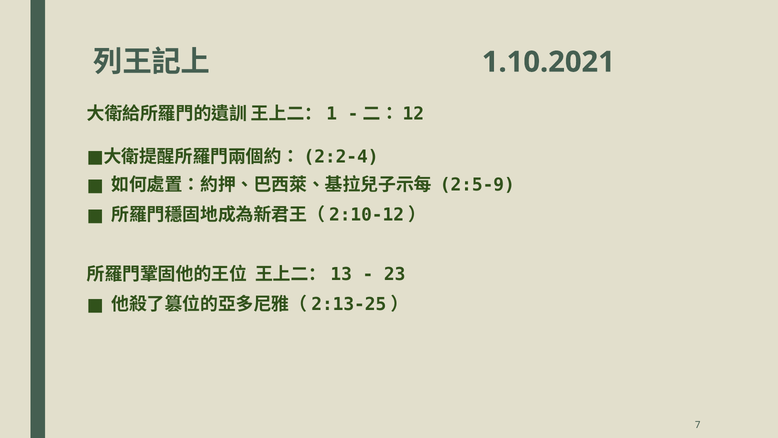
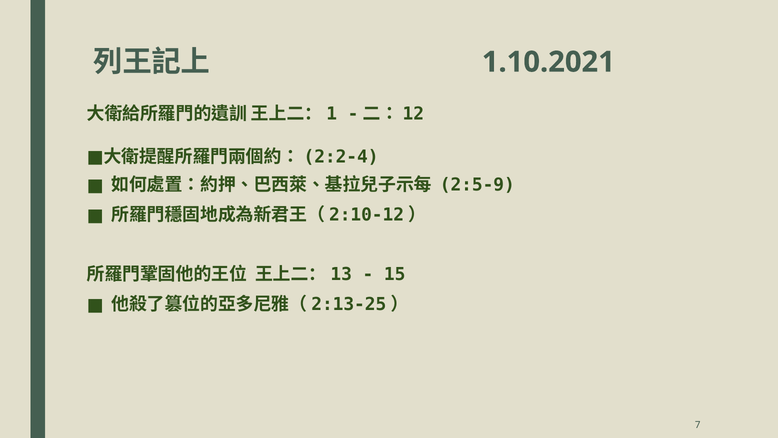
23: 23 -> 15 (395, 274)
